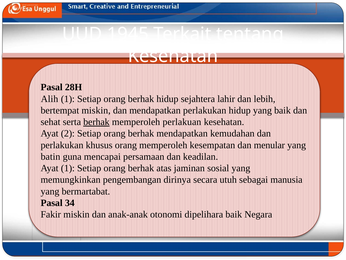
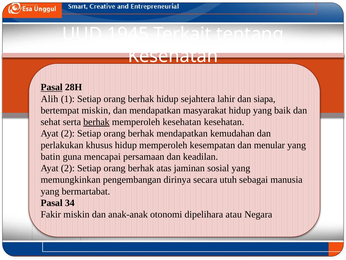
Pasal underline: none -> present (52, 87)
lebih: lebih -> siapa (265, 99)
mendapatkan perlakukan: perlakukan -> masyarakat (205, 110)
memperoleh perlakuan: perlakuan -> kesehatan (182, 122)
khusus orang: orang -> hidup (126, 145)
1: 1 -> 2 (68, 168)
dipelihara baik: baik -> atau (234, 214)
